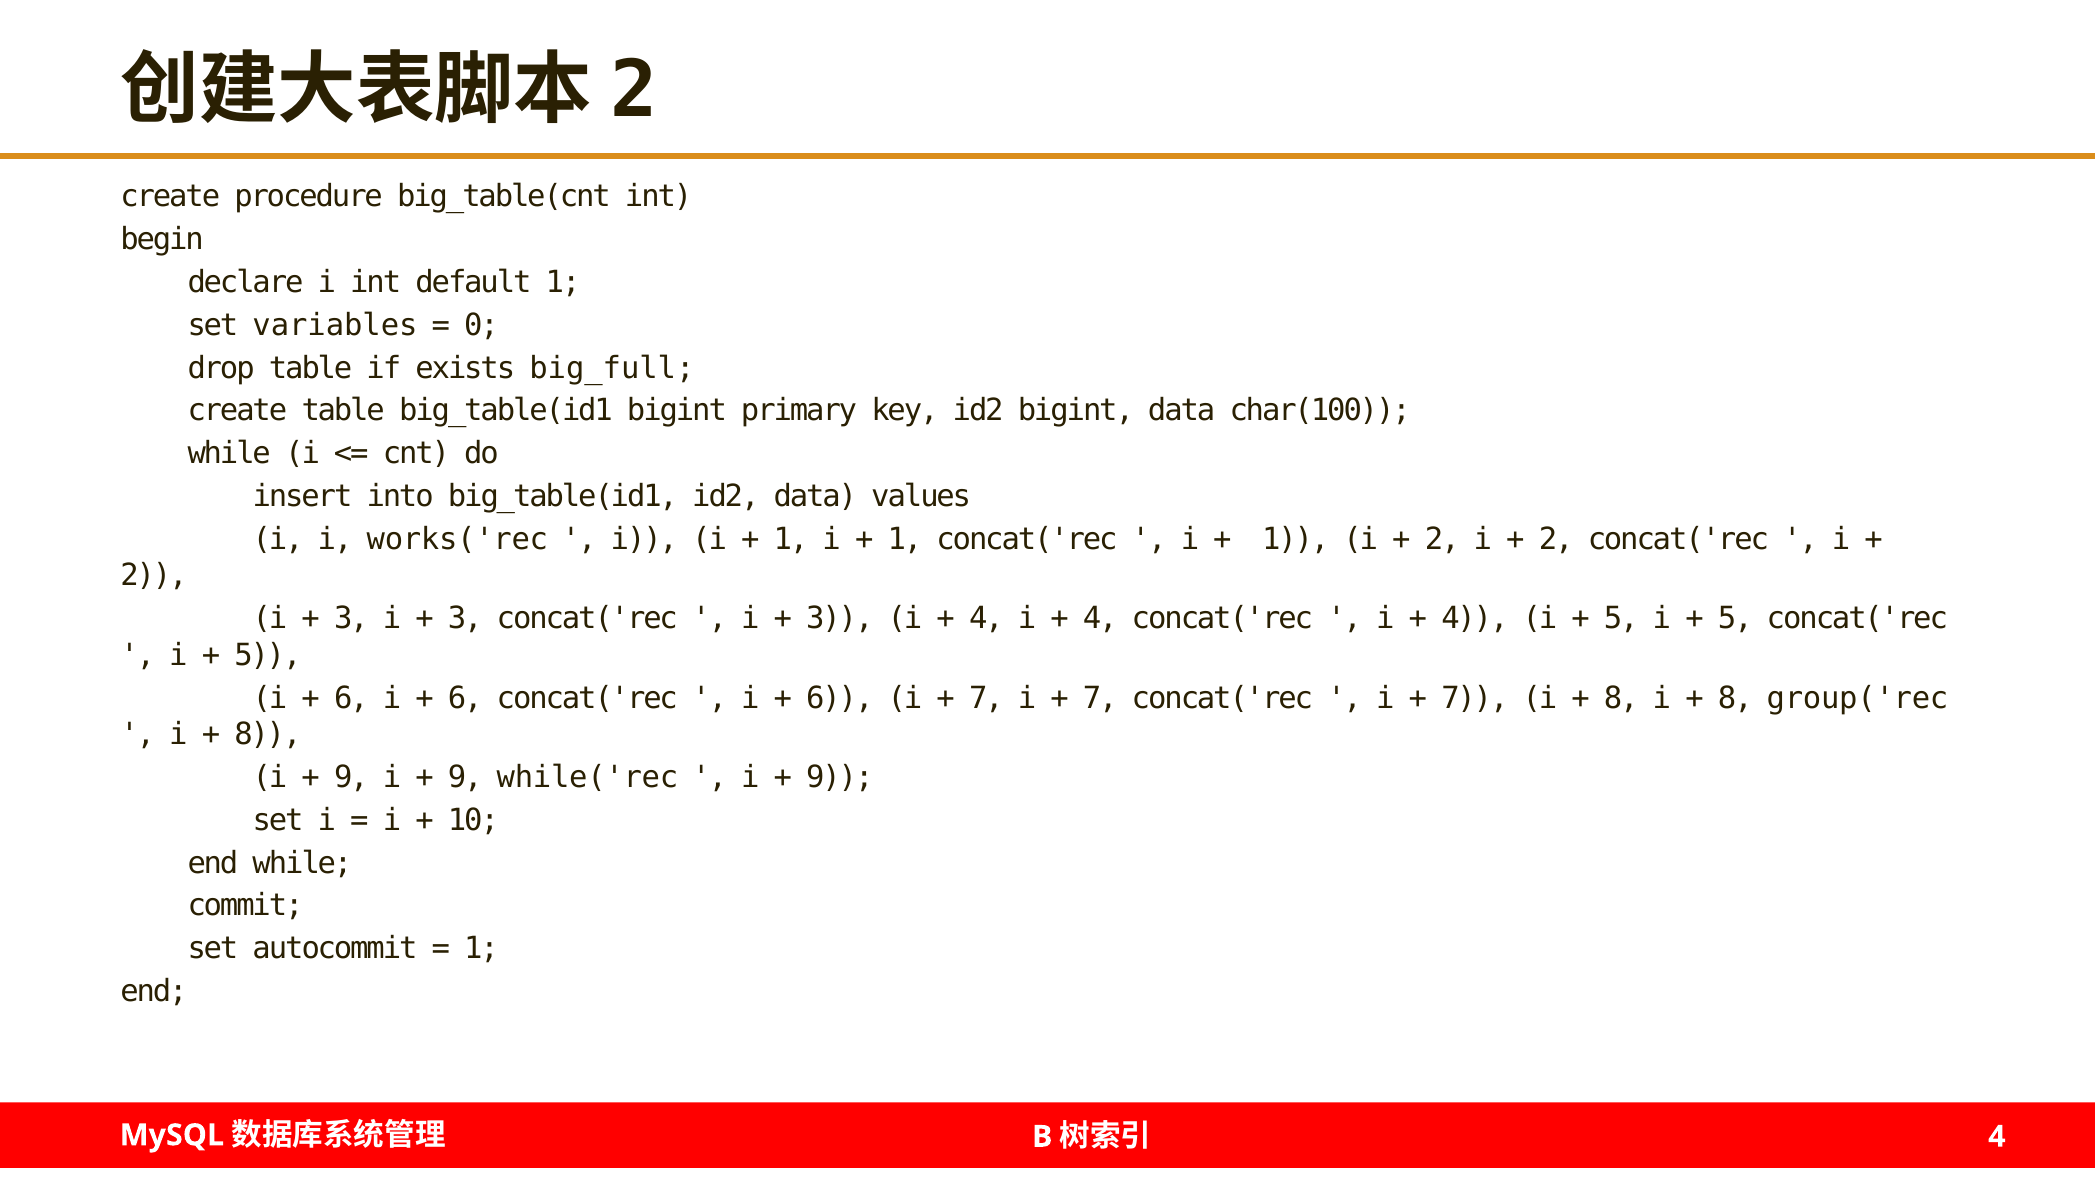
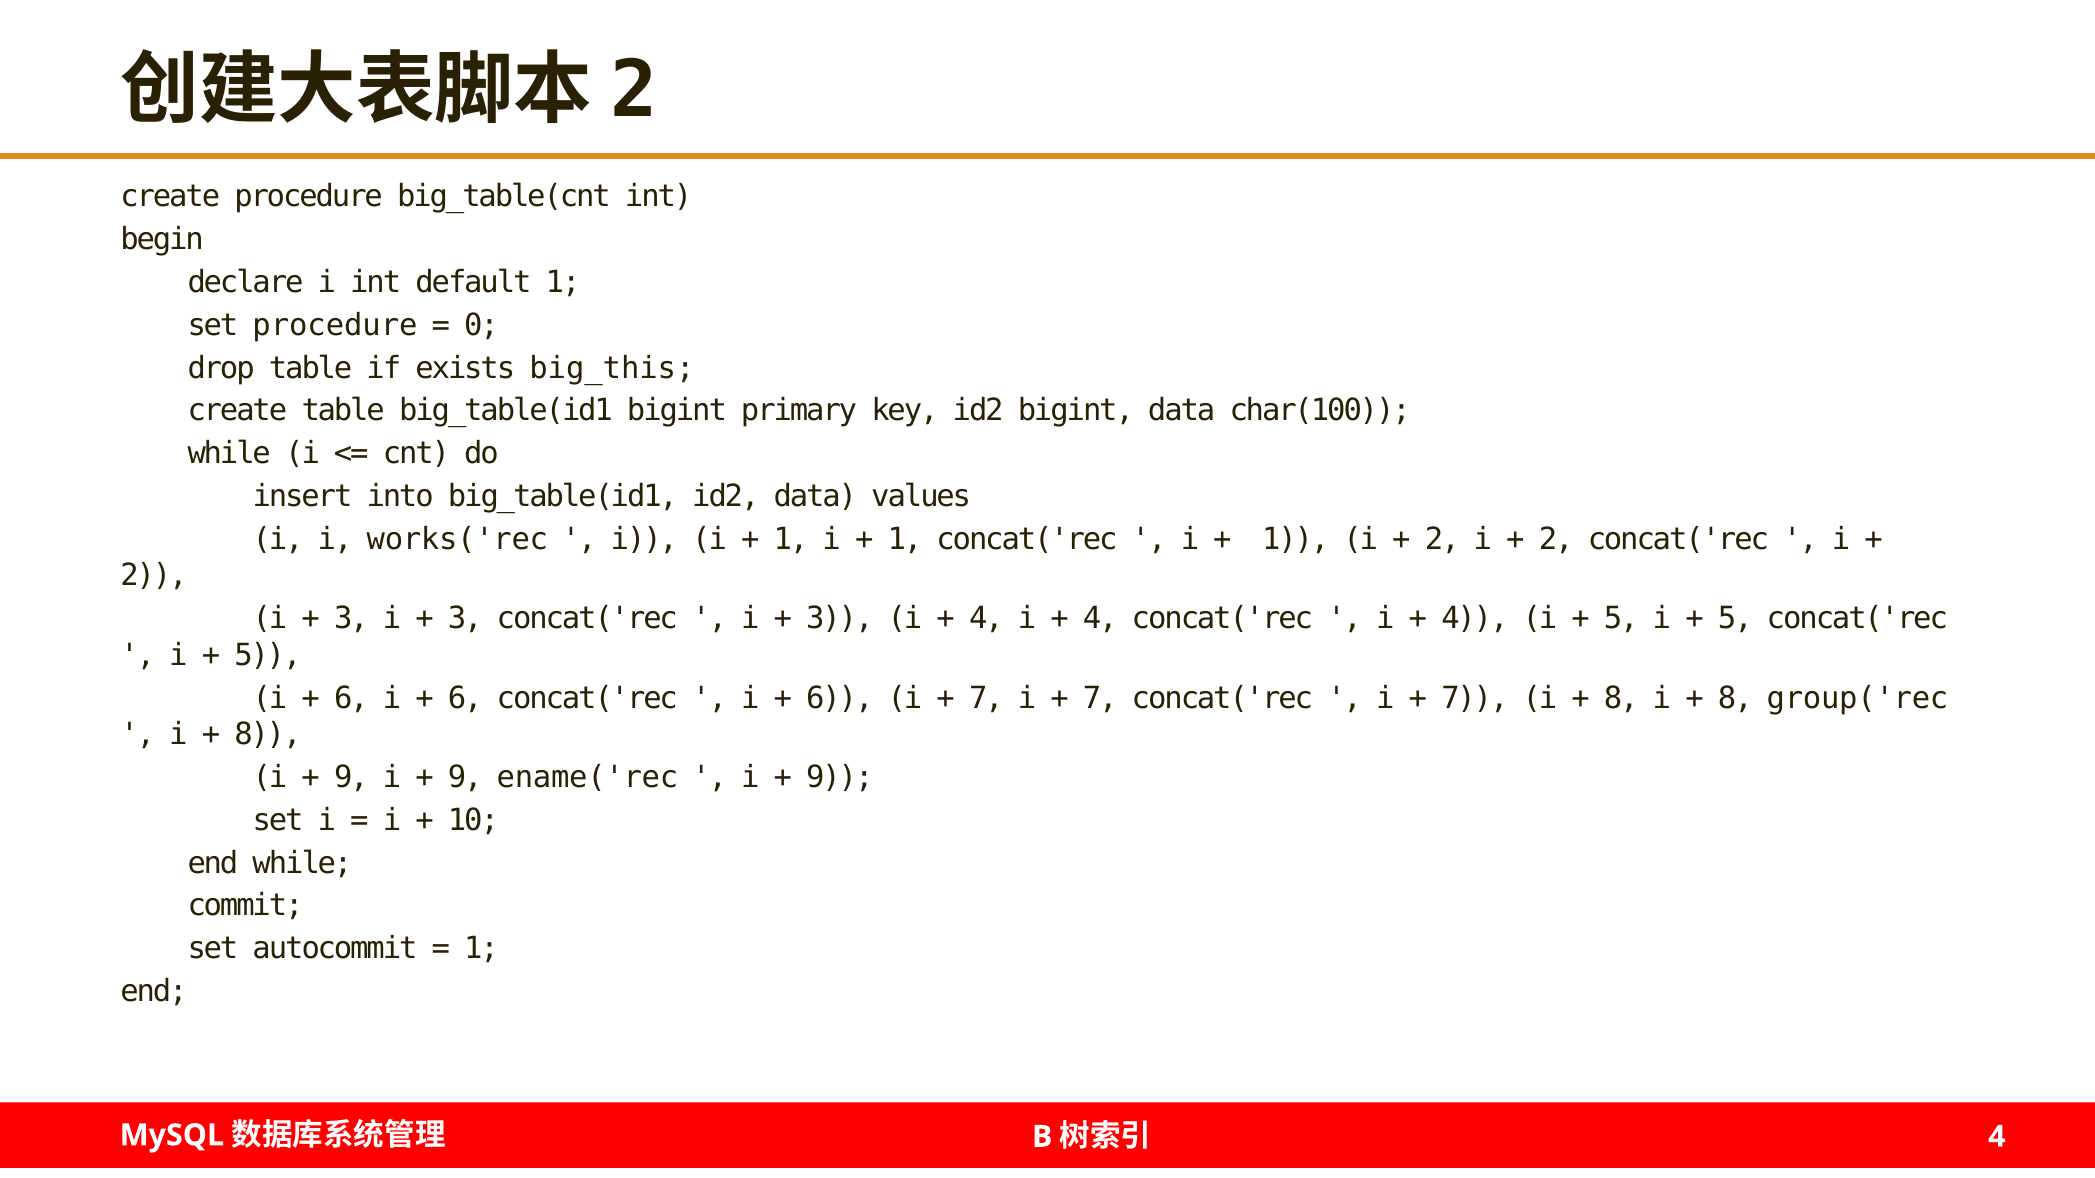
set variables: variables -> procedure (335, 325)
big_full: big_full -> big_this (612, 368)
while('rec: while('rec -> ename('rec (587, 778)
